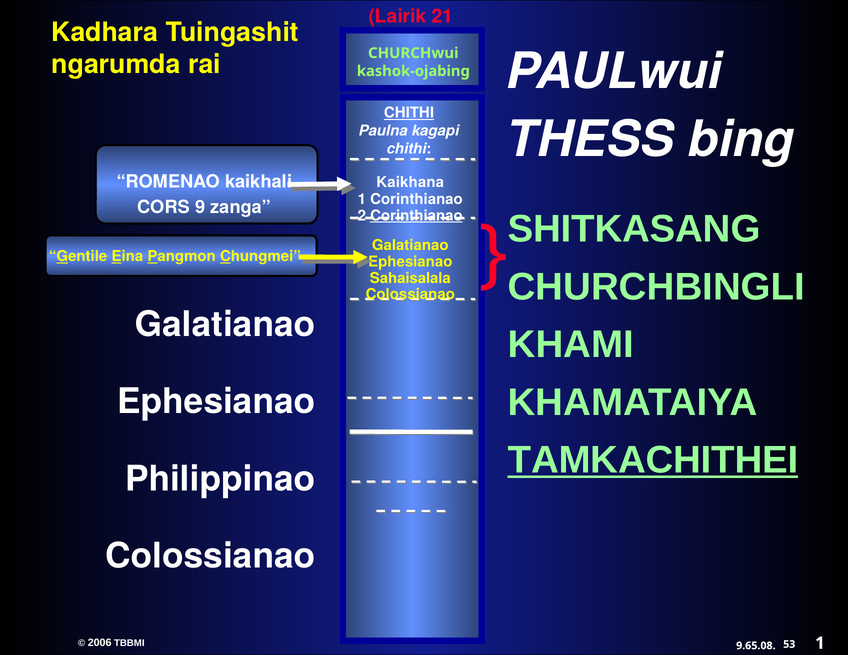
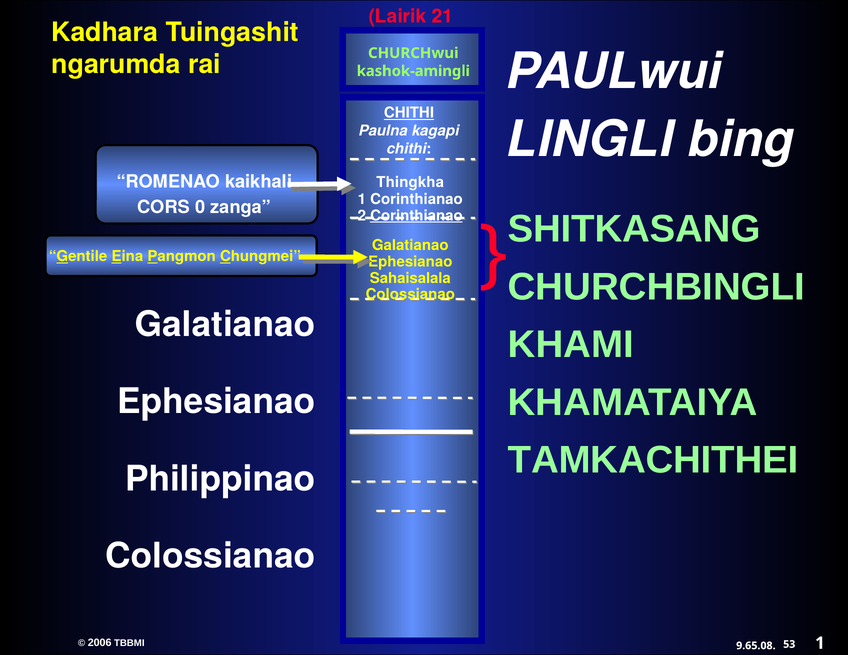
kashok-ojabing: kashok-ojabing -> kashok-amingli (413, 71)
THESS: THESS -> LINGLI (590, 139)
Kaikhana: Kaikhana -> Thingkha (410, 182)
9: 9 -> 0 (200, 207)
TAMKACHITHEI underline: present -> none (653, 460)
